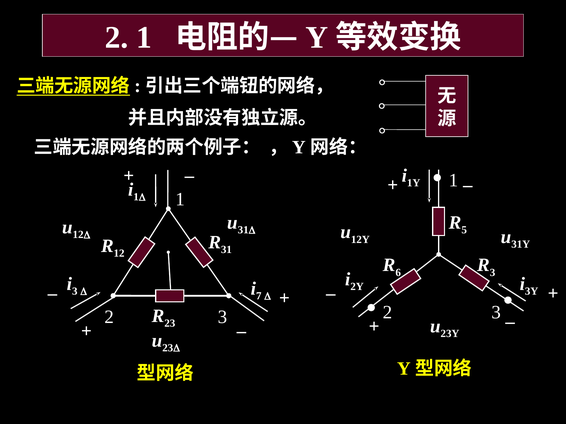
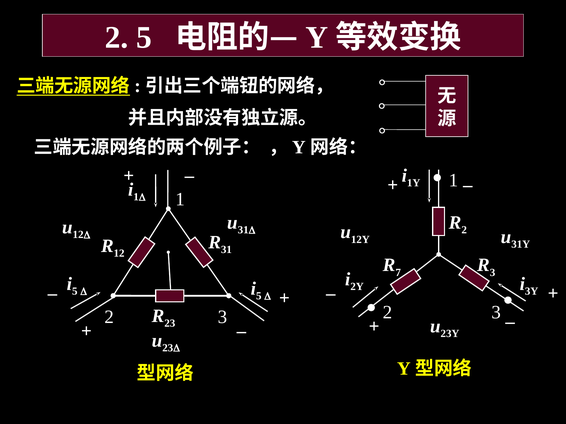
2 1: 1 -> 5 (144, 38)
5: 5 -> 2 (464, 230)
6: 6 -> 7 (398, 273)
3: 3 -> 5 (75, 292)
7: 7 -> 5 (259, 296)
